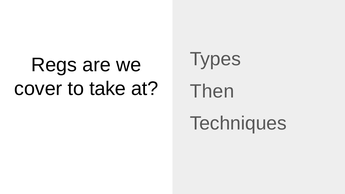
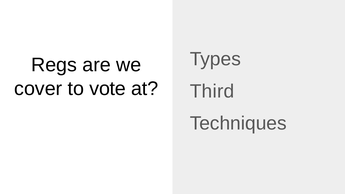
take: take -> vote (108, 89)
Then: Then -> Third (212, 91)
